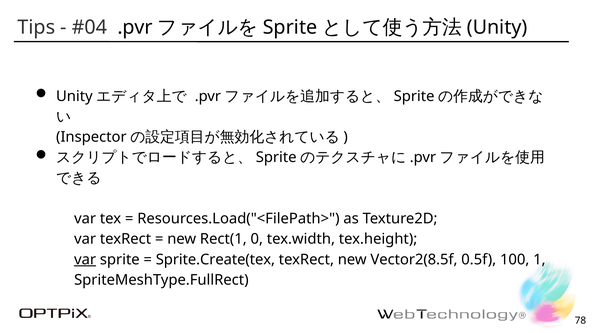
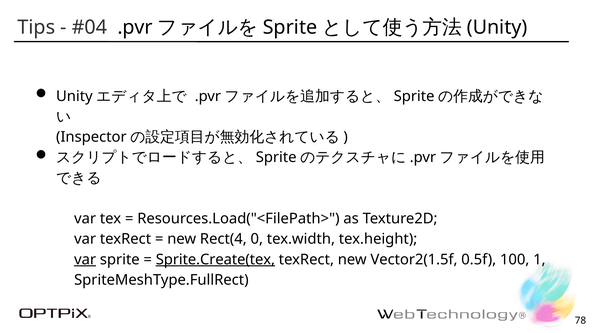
Rect(1: Rect(1 -> Rect(4 (223, 239)
Sprite.Create(tex underline: none -> present (215, 260)
Vector2(8.5f: Vector2(8.5f -> Vector2(1.5f (414, 260)
